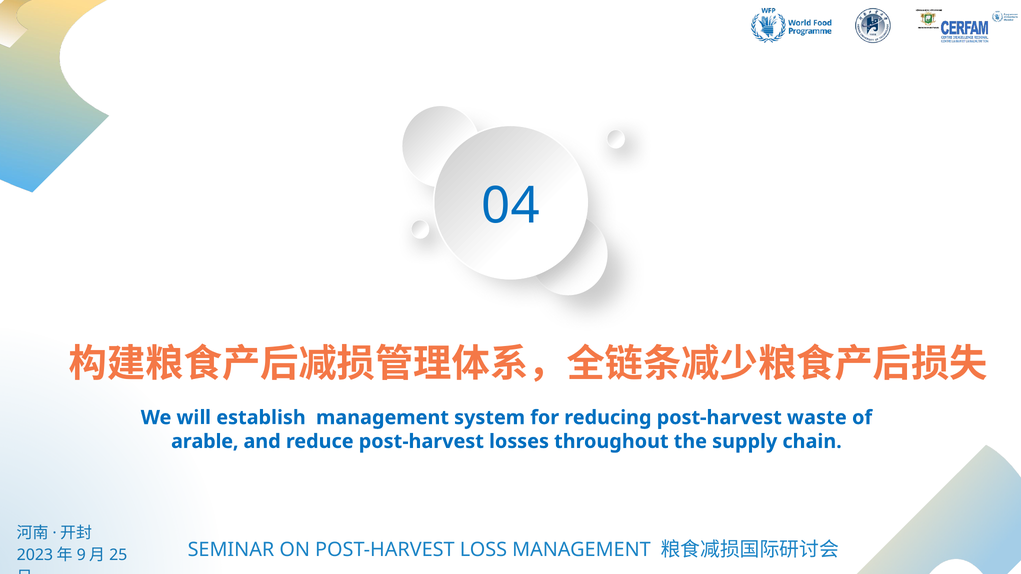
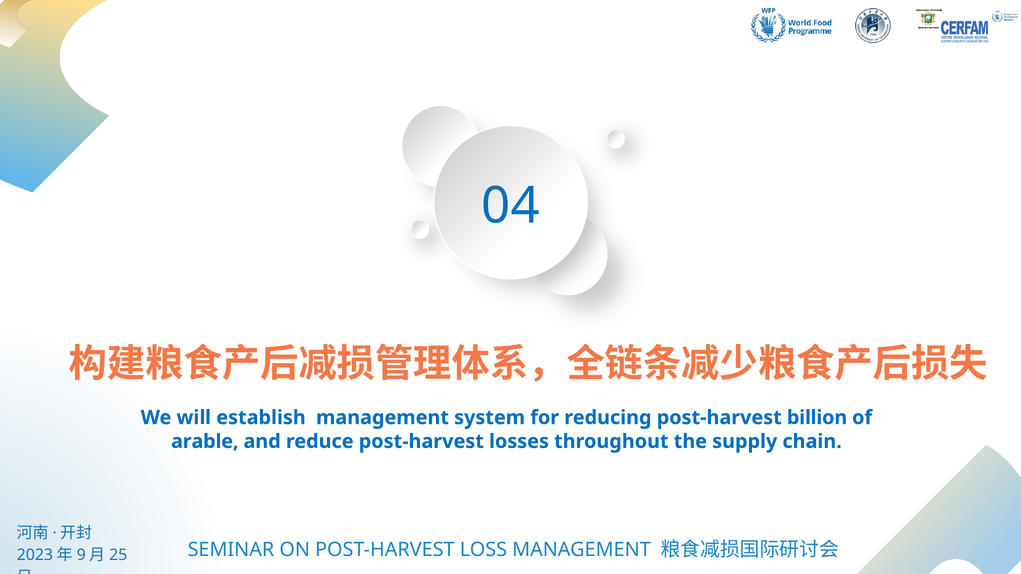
waste: waste -> billion (817, 418)
